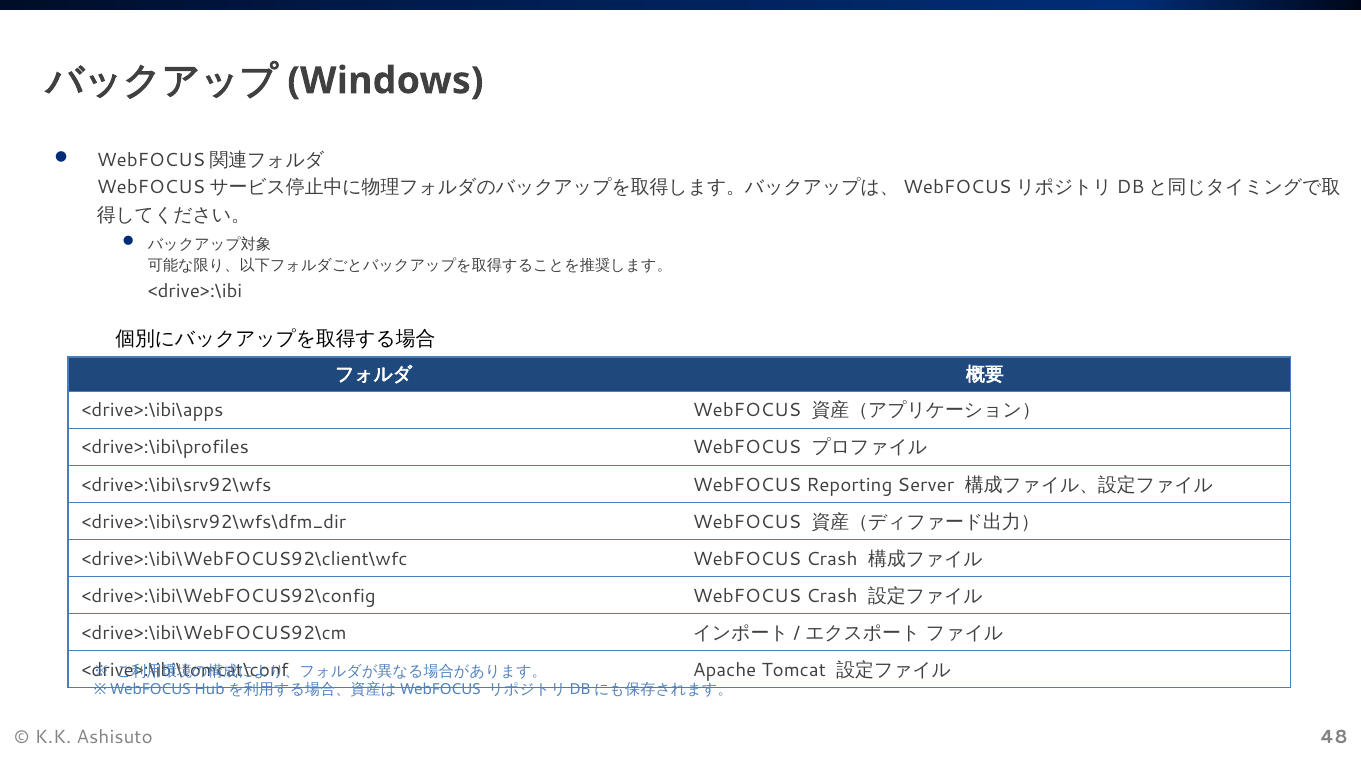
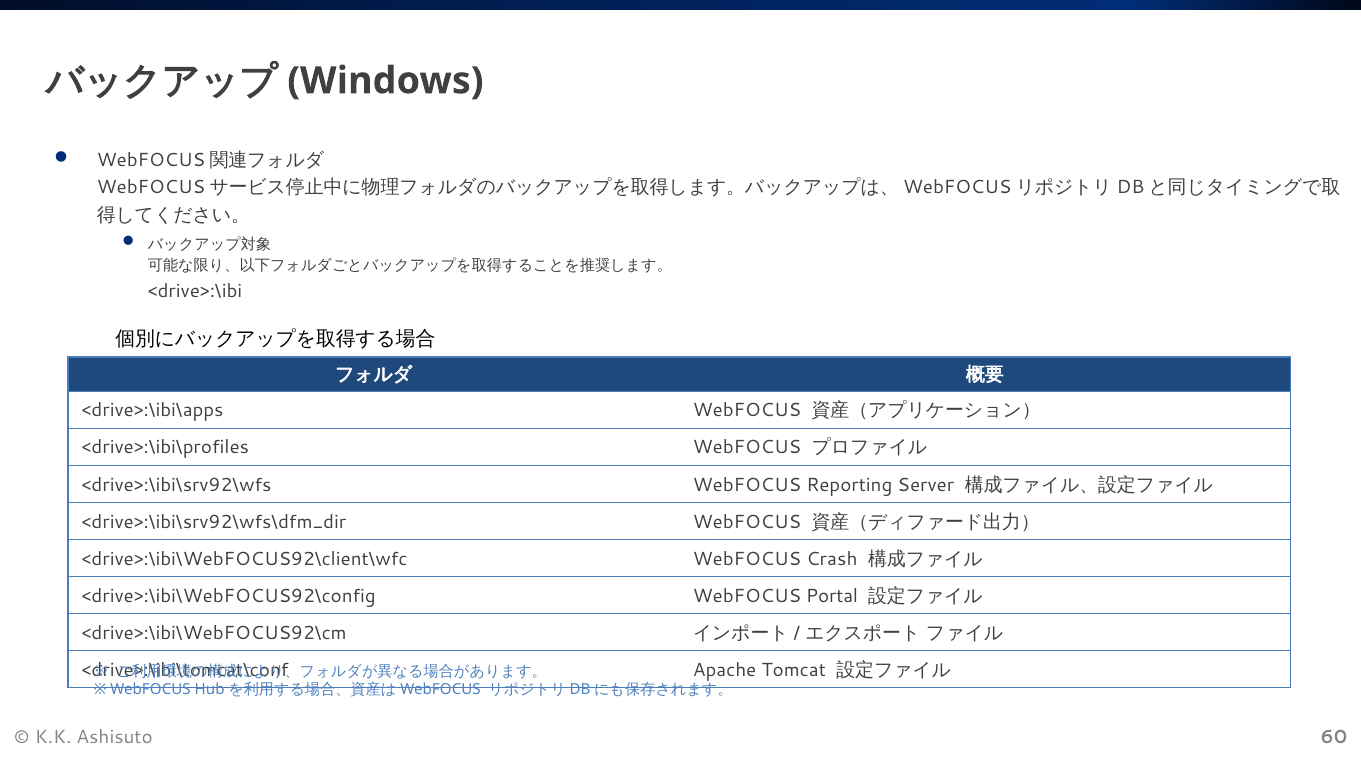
<drive>:\ibi\WebFOCUS92\config WebFOCUS Crash: Crash -> Portal (832, 596)
48: 48 -> 60 (1334, 737)
